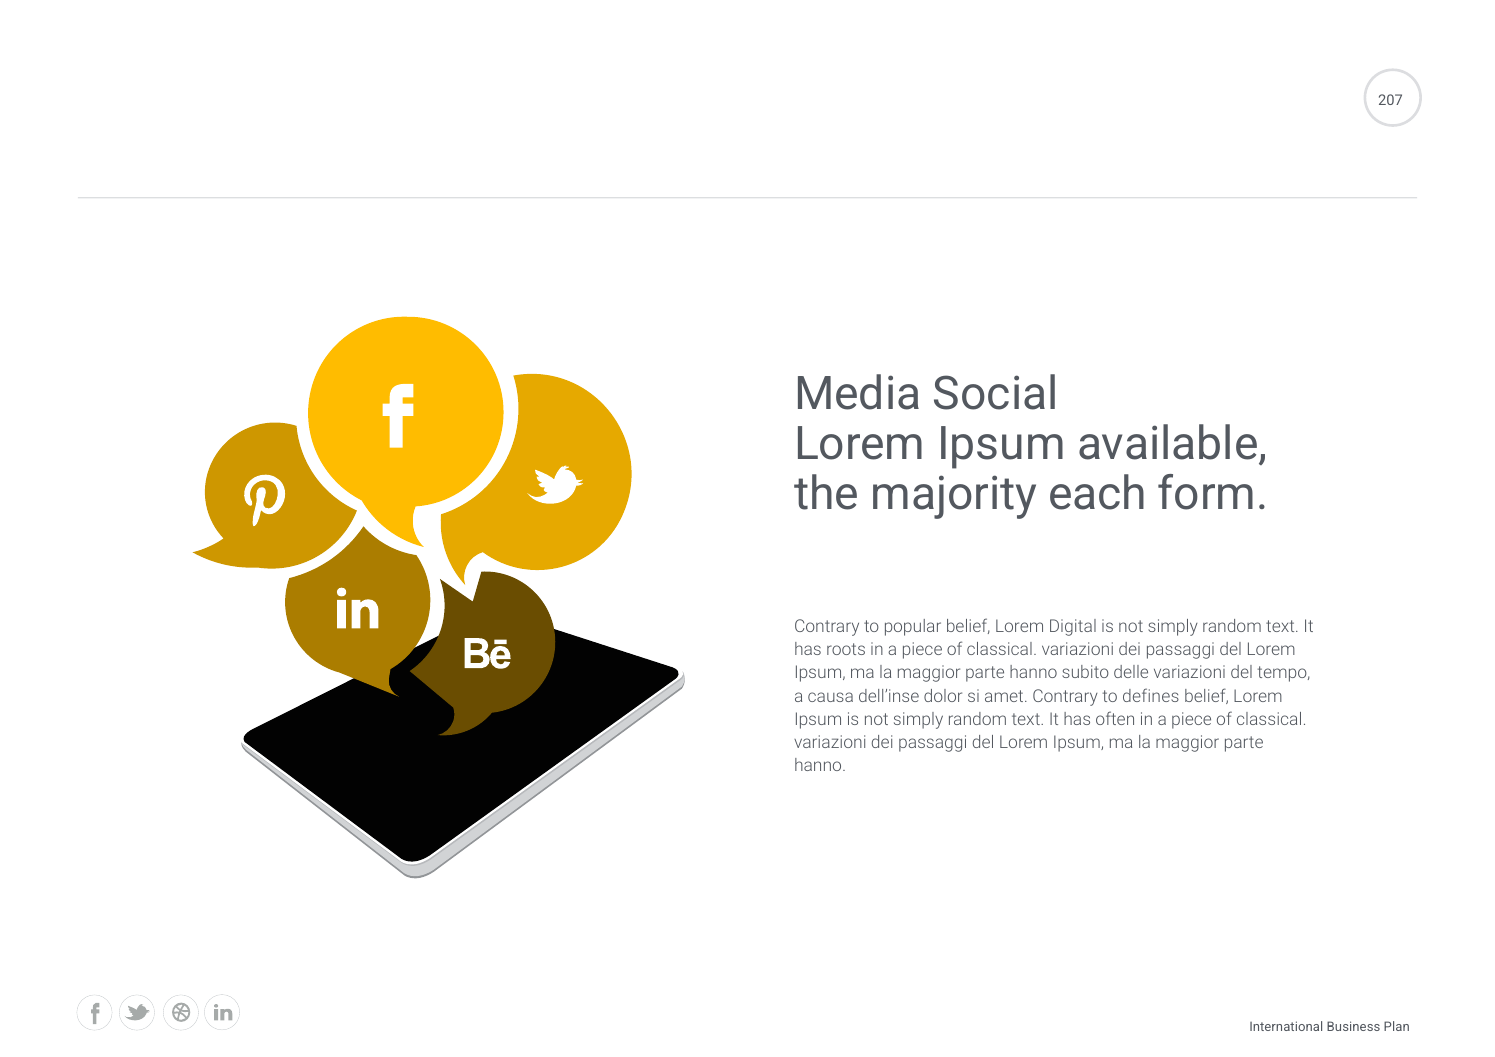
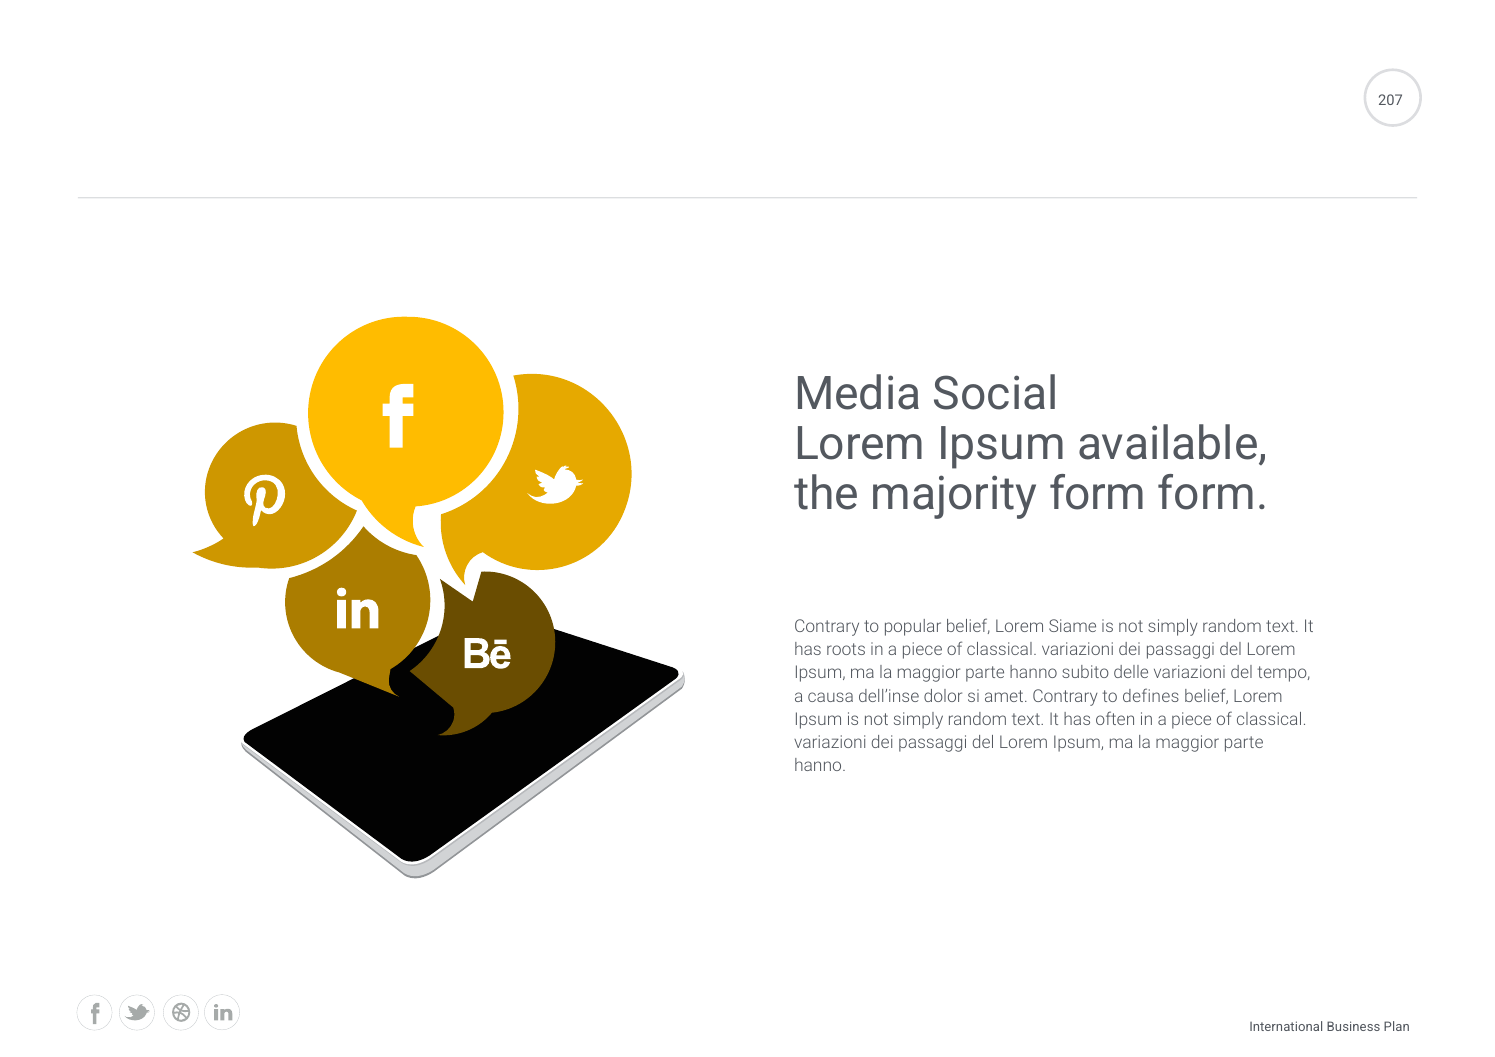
majority each: each -> form (1098, 494)
Digital: Digital -> Siame (1073, 627)
